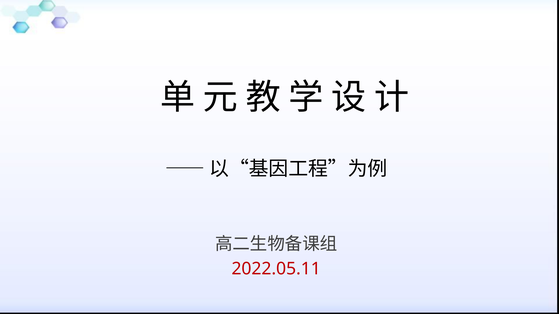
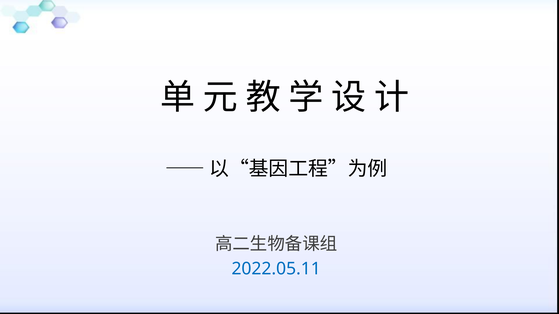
2022.05.11 colour: red -> blue (276, 269)
